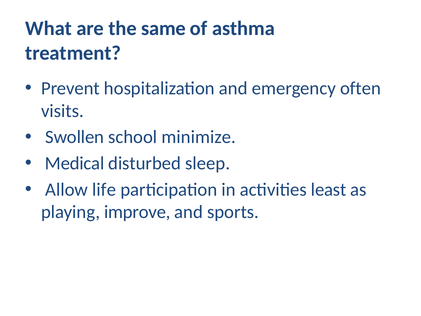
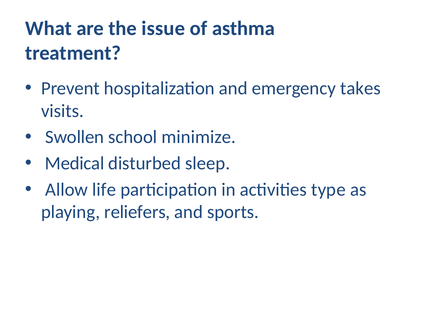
same: same -> issue (163, 28)
often: often -> takes (360, 88)
least: least -> type (328, 189)
improve: improve -> reliefers (137, 212)
